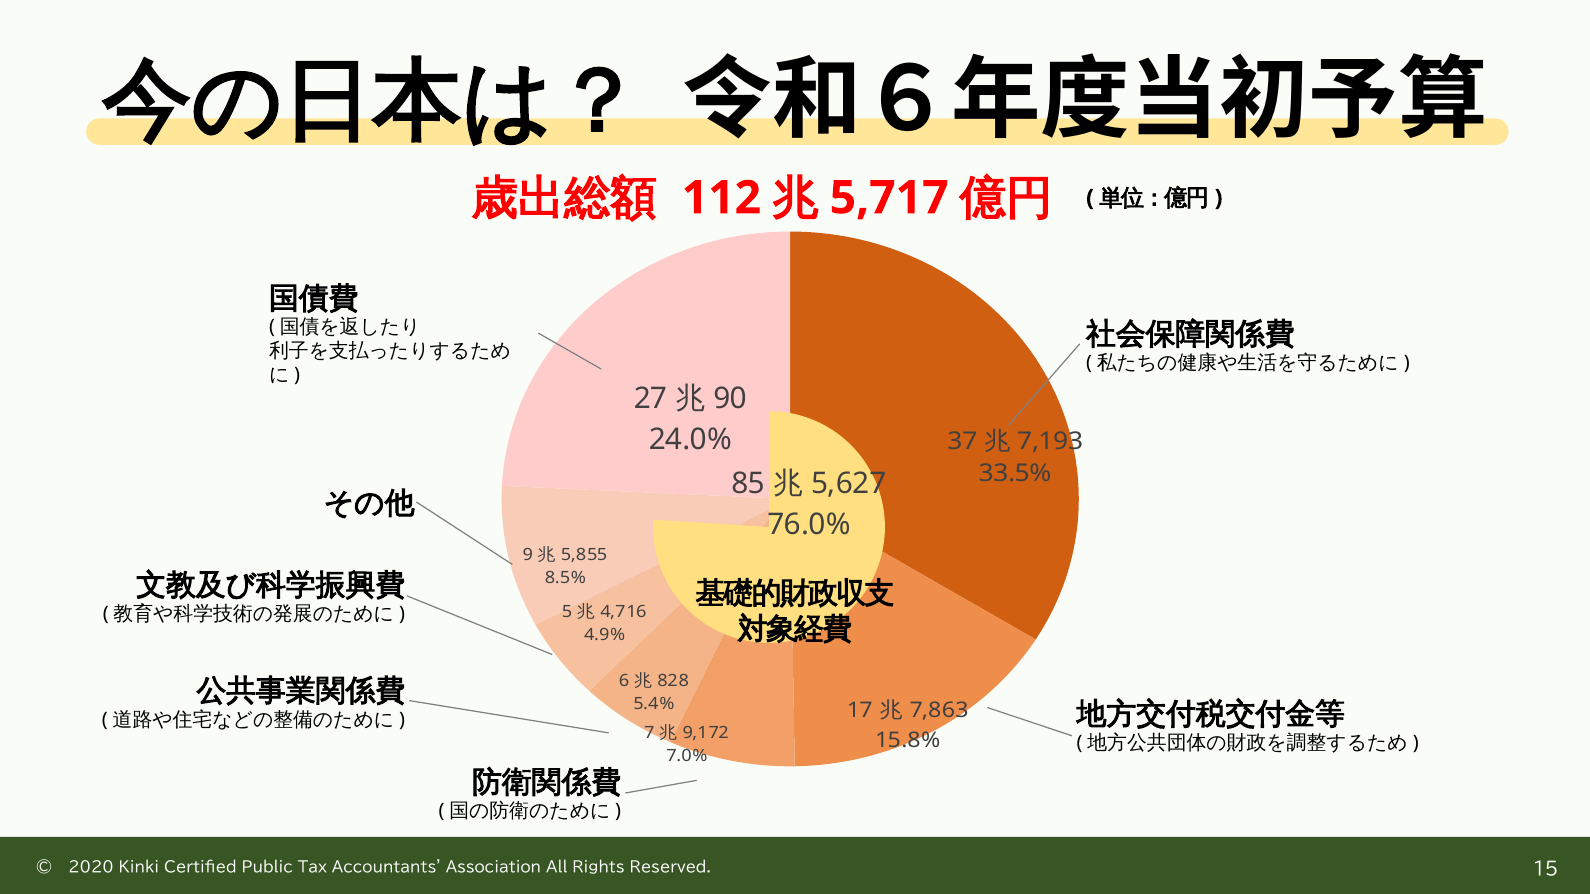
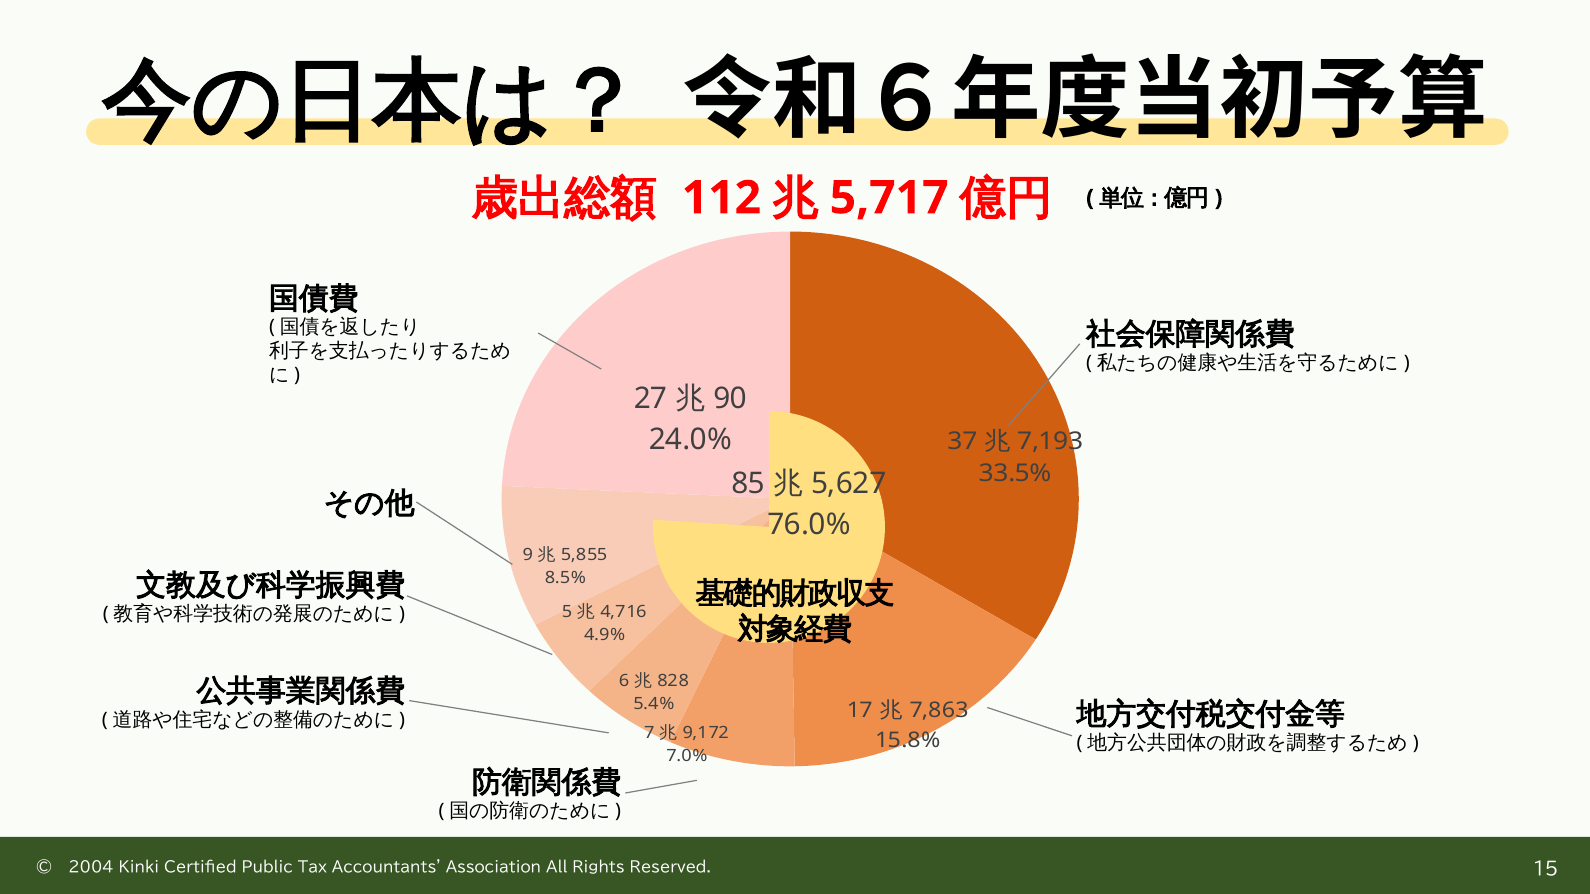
2020: 2020 -> 2004 (91, 868)
